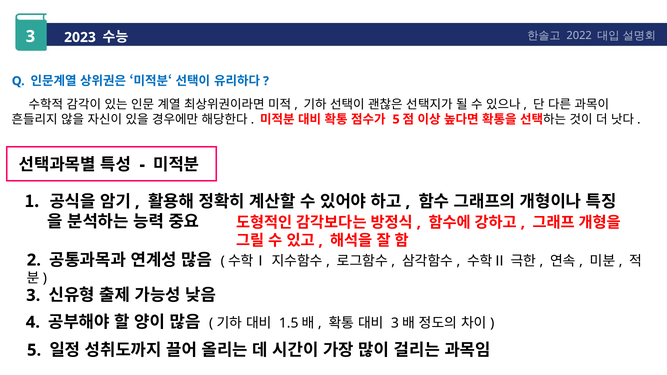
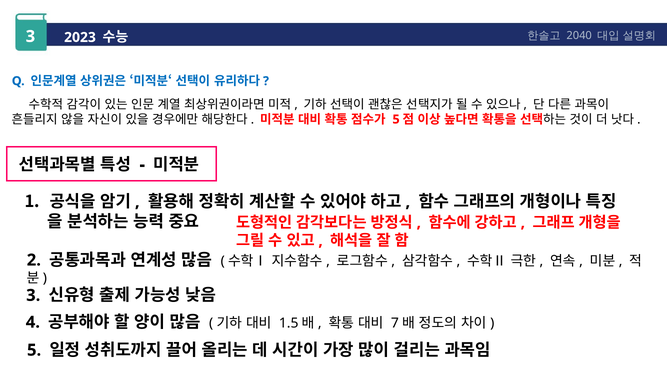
2022: 2022 -> 2040 (579, 36)
3: 3 -> 7 (395, 323)
